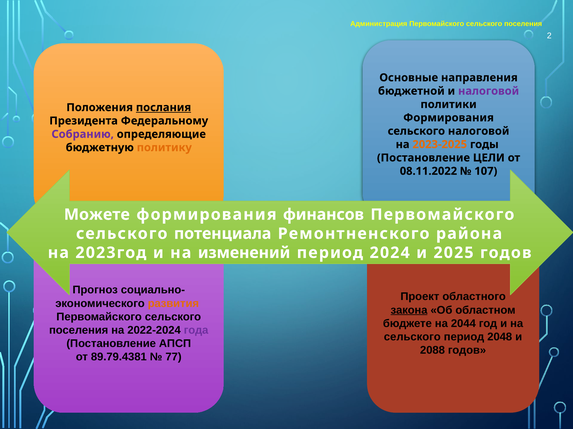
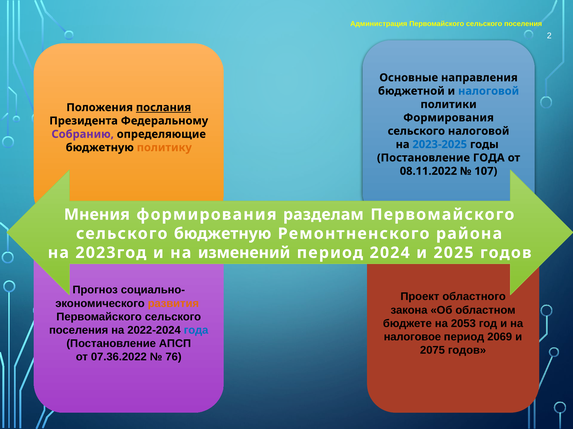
налоговой colour: purple -> blue (489, 91)
2023-2025 colour: orange -> blue (440, 145)
Постановление ЦЕЛИ: ЦЕЛИ -> ГОДА (489, 158)
Можете: Можете -> Мнения (97, 215)
финансов: финансов -> разделам (323, 215)
сельского потенциала: потенциала -> бюджетную (223, 234)
закона underline: present -> none (409, 311)
2044: 2044 -> 2053 (463, 324)
года colour: purple -> blue (196, 331)
сельского: сельского -> налоговое (412, 337)
2048: 2048 -> 2069 (500, 337)
2088: 2088 -> 2075 (432, 351)
89.79.4381: 89.79.4381 -> 07.36.2022 (119, 357)
77: 77 -> 76 (173, 357)
